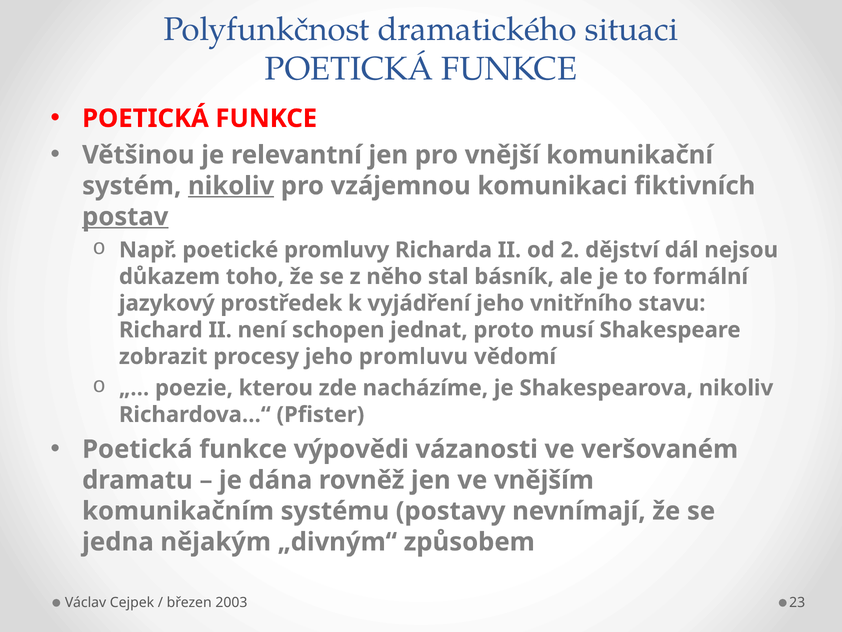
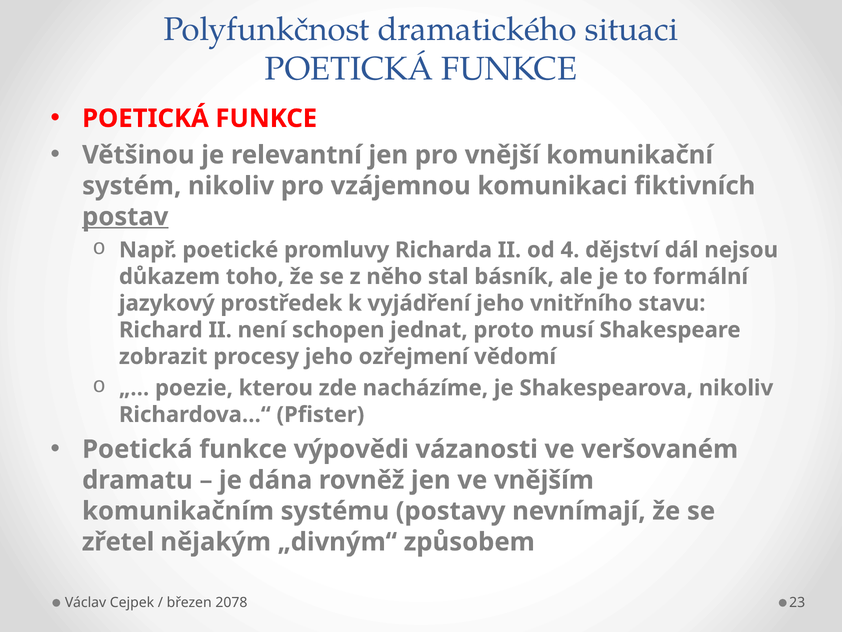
nikoliv underline: present -> none (231, 186)
2: 2 -> 4 (570, 250)
promluvu: promluvu -> ozřejmení (414, 356)
jedna: jedna -> zřetel (118, 542)
2003: 2003 -> 2078 (231, 602)
